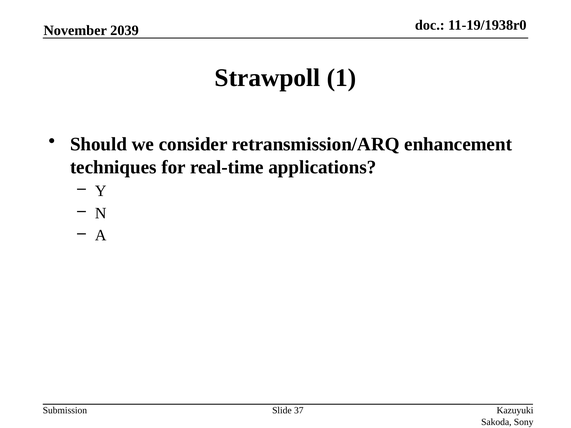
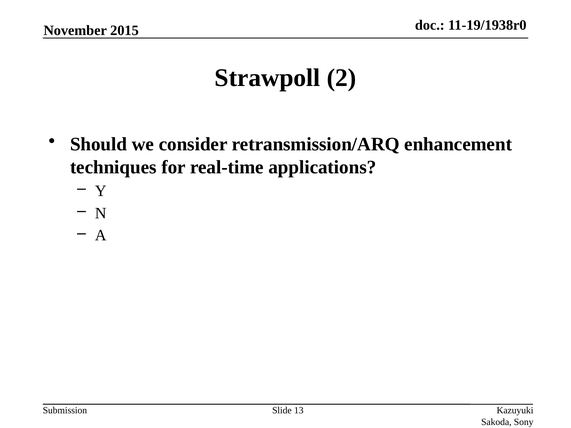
2039: 2039 -> 2015 (124, 30)
1: 1 -> 2 (341, 78)
37: 37 -> 13 (299, 411)
